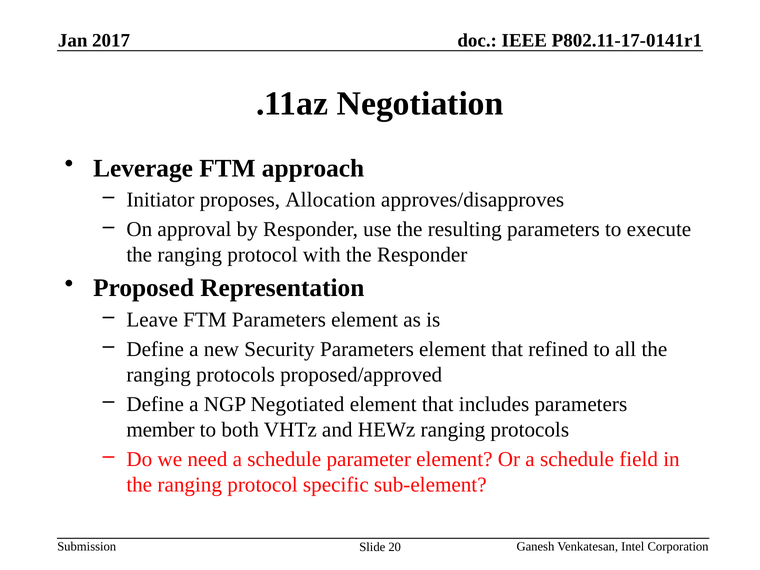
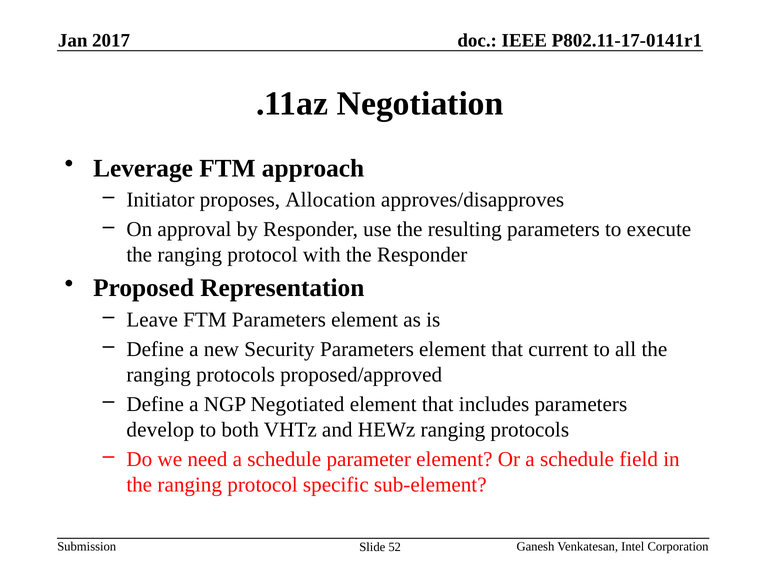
refined: refined -> current (558, 349)
member: member -> develop (160, 430)
20: 20 -> 52 (395, 547)
